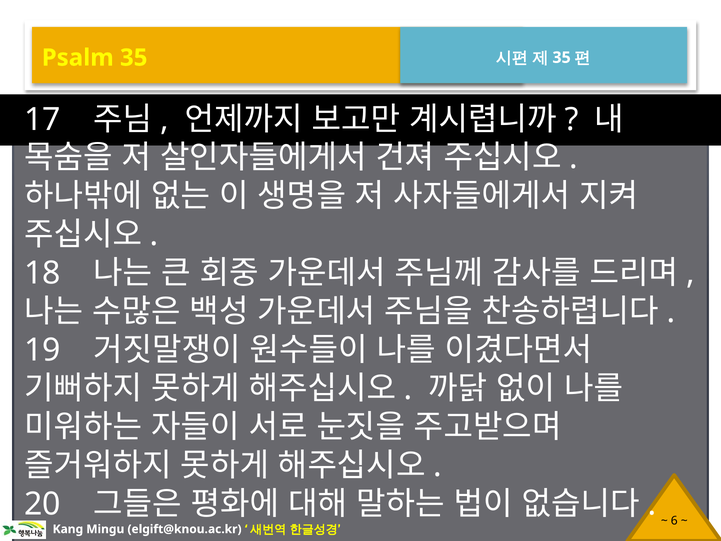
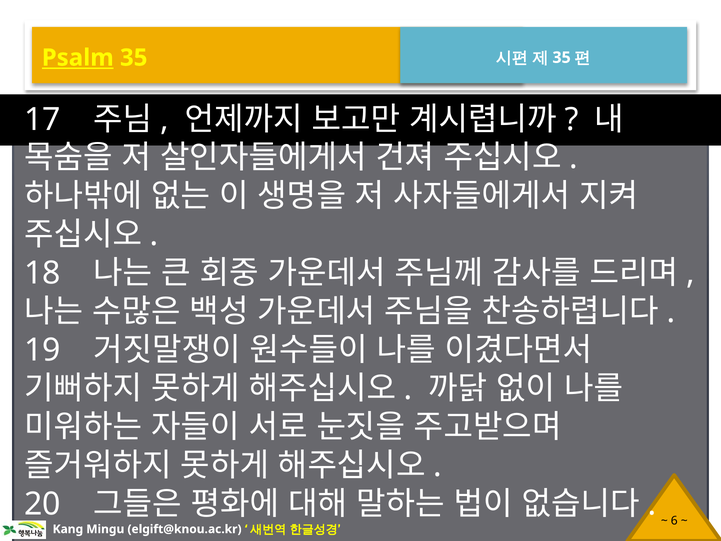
Psalm underline: none -> present (78, 58)
